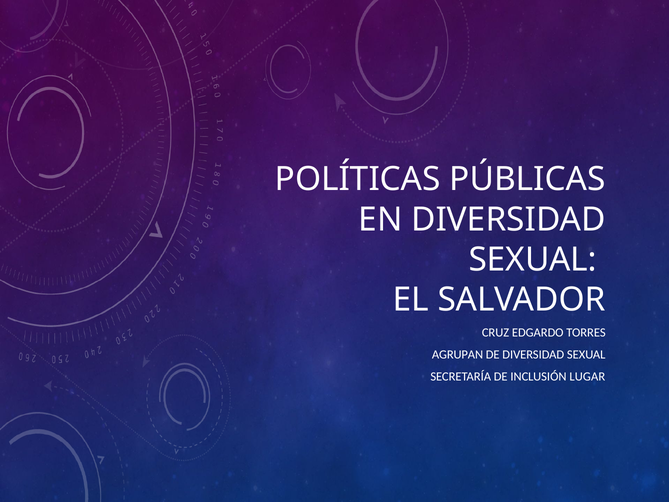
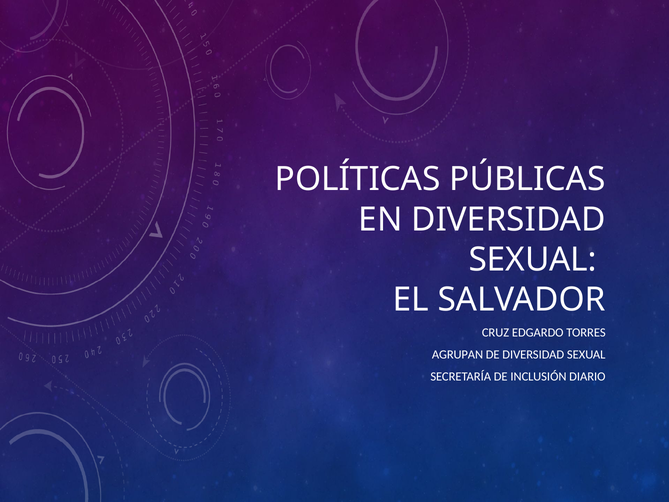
LUGAR: LUGAR -> DIARIO (587, 377)
